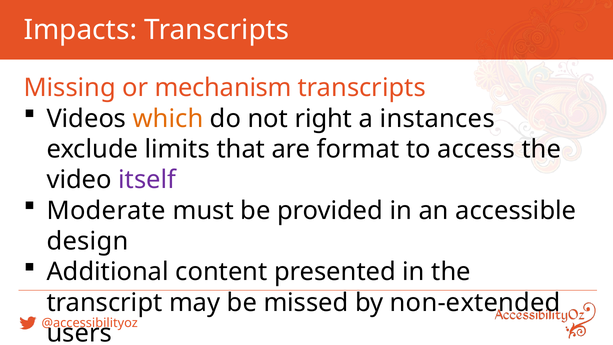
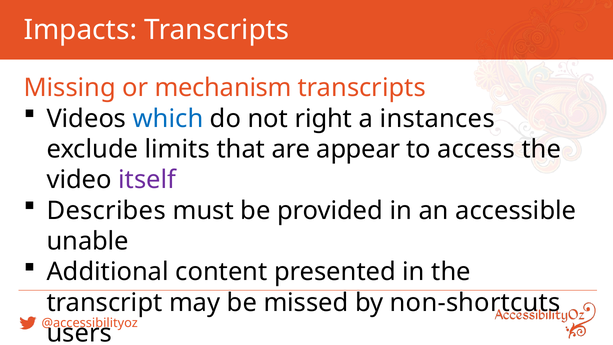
which colour: orange -> blue (168, 119)
format: format -> appear (358, 149)
Moderate: Moderate -> Describes (106, 211)
design: design -> unable (88, 241)
non-extended: non-extended -> non-shortcuts (475, 302)
